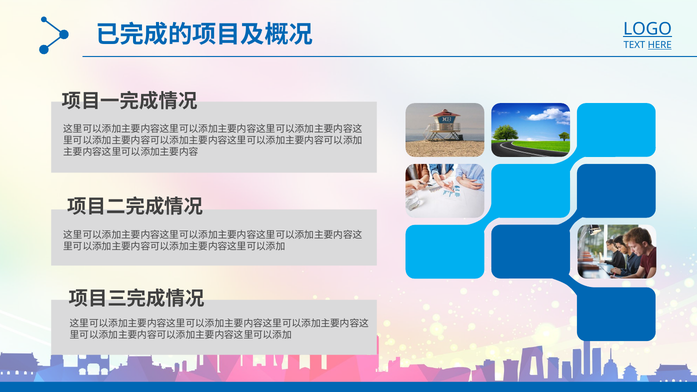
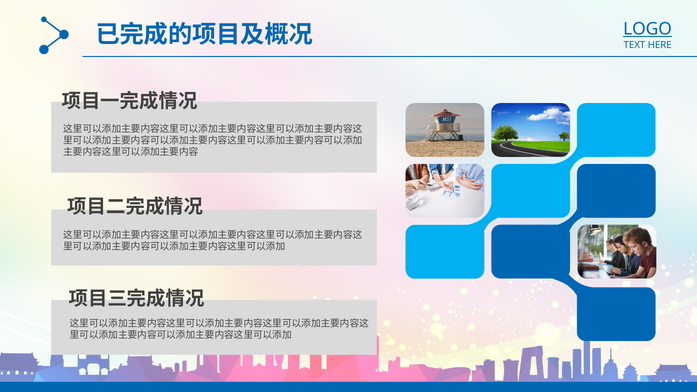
HERE underline: present -> none (660, 45)
